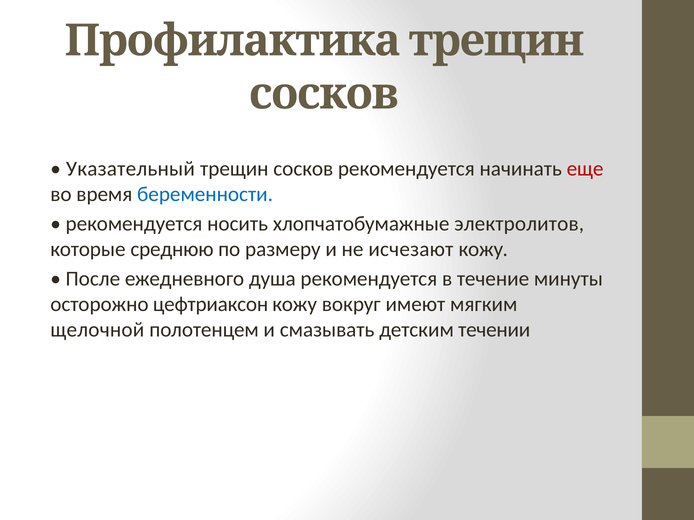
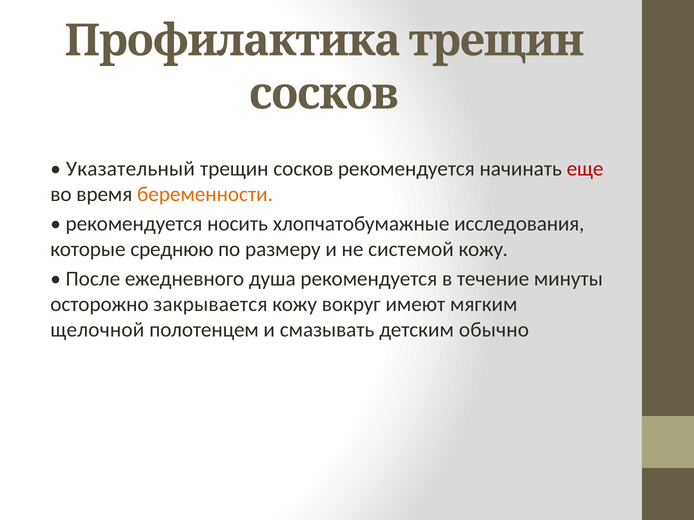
беременности colour: blue -> orange (205, 194)
электролитов: электролитов -> исследования (519, 224)
исчезают: исчезают -> системой (411, 249)
цефтриаксон: цефтриаксон -> закрывается (210, 304)
течении: течении -> обычно (494, 330)
